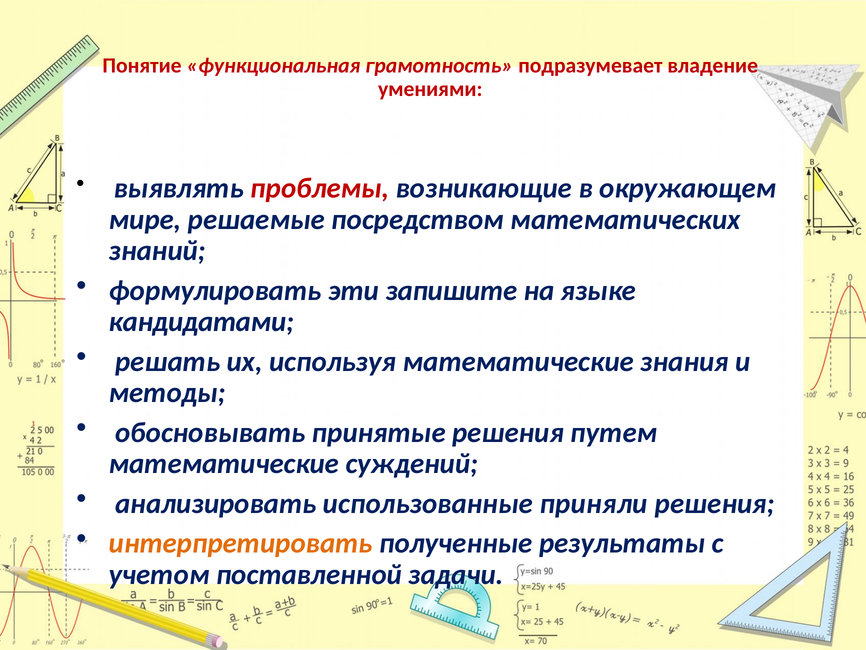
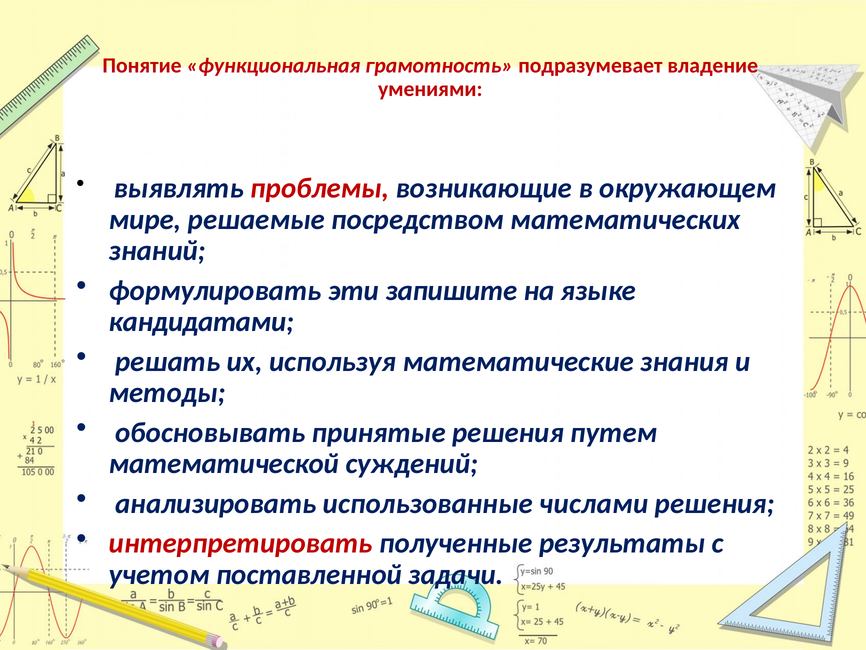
математические: математические -> математической (224, 463)
приняли: приняли -> числами (594, 503)
интерпретировать colour: orange -> red (241, 543)
